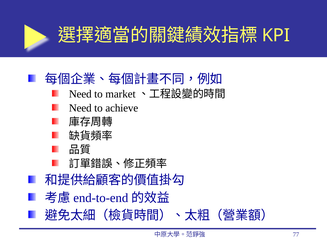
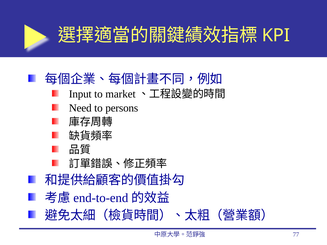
Need: Need -> Input (80, 94)
achieve: achieve -> persons (122, 108)
